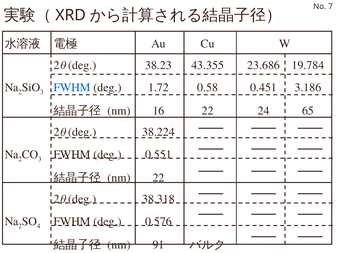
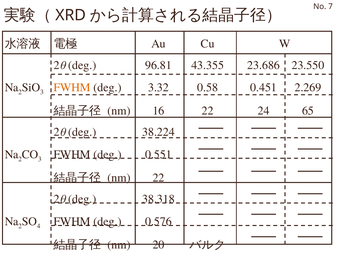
38.23: 38.23 -> 96.81 (158, 65)
19.784: 19.784 -> 23.550 (308, 65)
FWHM colour: blue -> orange (72, 88)
1.72: 1.72 -> 3.32 (158, 88)
3.186: 3.186 -> 2.269 (308, 88)
91: 91 -> 20 (158, 245)
